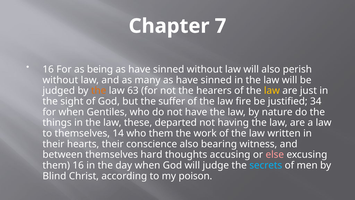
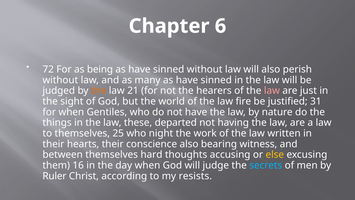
7: 7 -> 6 (221, 26)
16: 16 -> 72 (48, 69)
63: 63 -> 21 (133, 91)
law colour: yellow -> pink (272, 91)
suffer: suffer -> world (172, 101)
34: 34 -> 31 (316, 101)
14: 14 -> 25 (118, 133)
who them: them -> night (161, 133)
else colour: pink -> yellow (275, 154)
Blind: Blind -> Ruler (54, 176)
poison: poison -> resists (195, 176)
